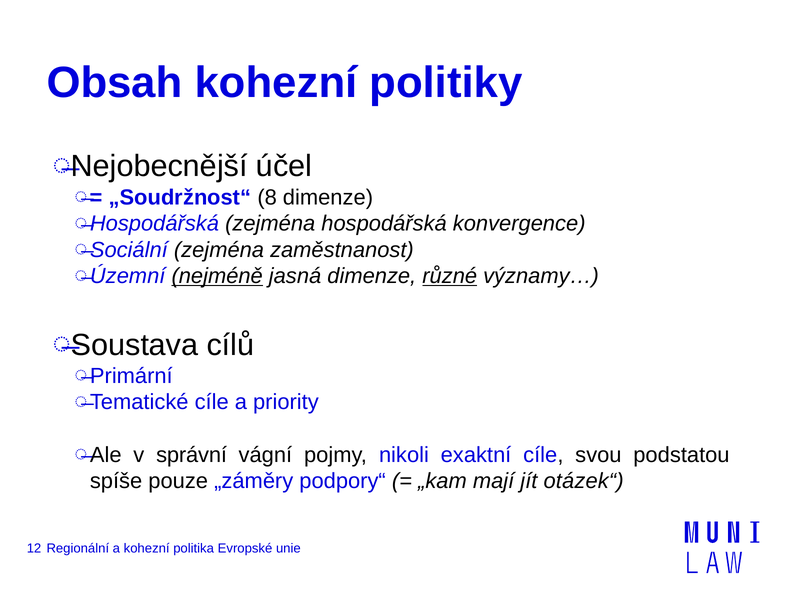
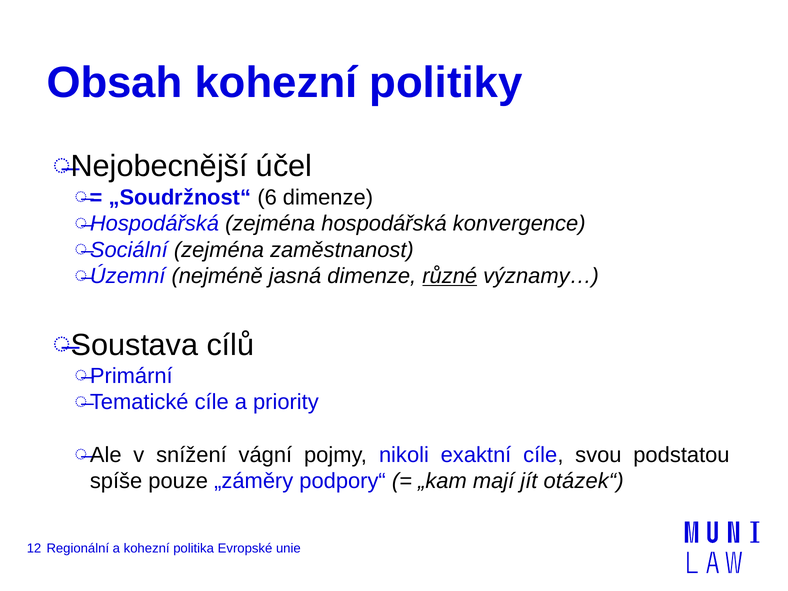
8: 8 -> 6 (267, 197)
nejméně underline: present -> none (217, 276)
správní: správní -> snížení (191, 455)
